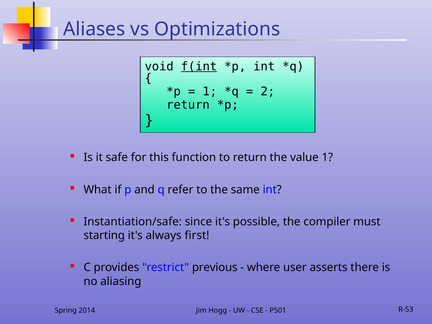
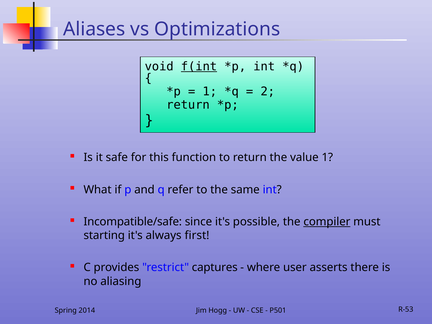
Instantiation/safe: Instantiation/safe -> Incompatible/safe (133, 222)
compiler underline: none -> present (327, 222)
previous: previous -> captures (215, 268)
